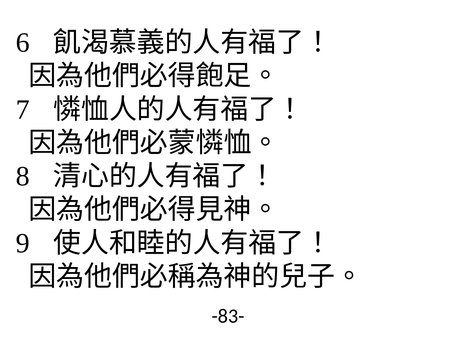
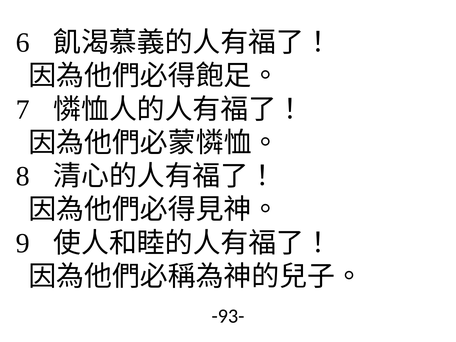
-83-: -83- -> -93- (228, 316)
